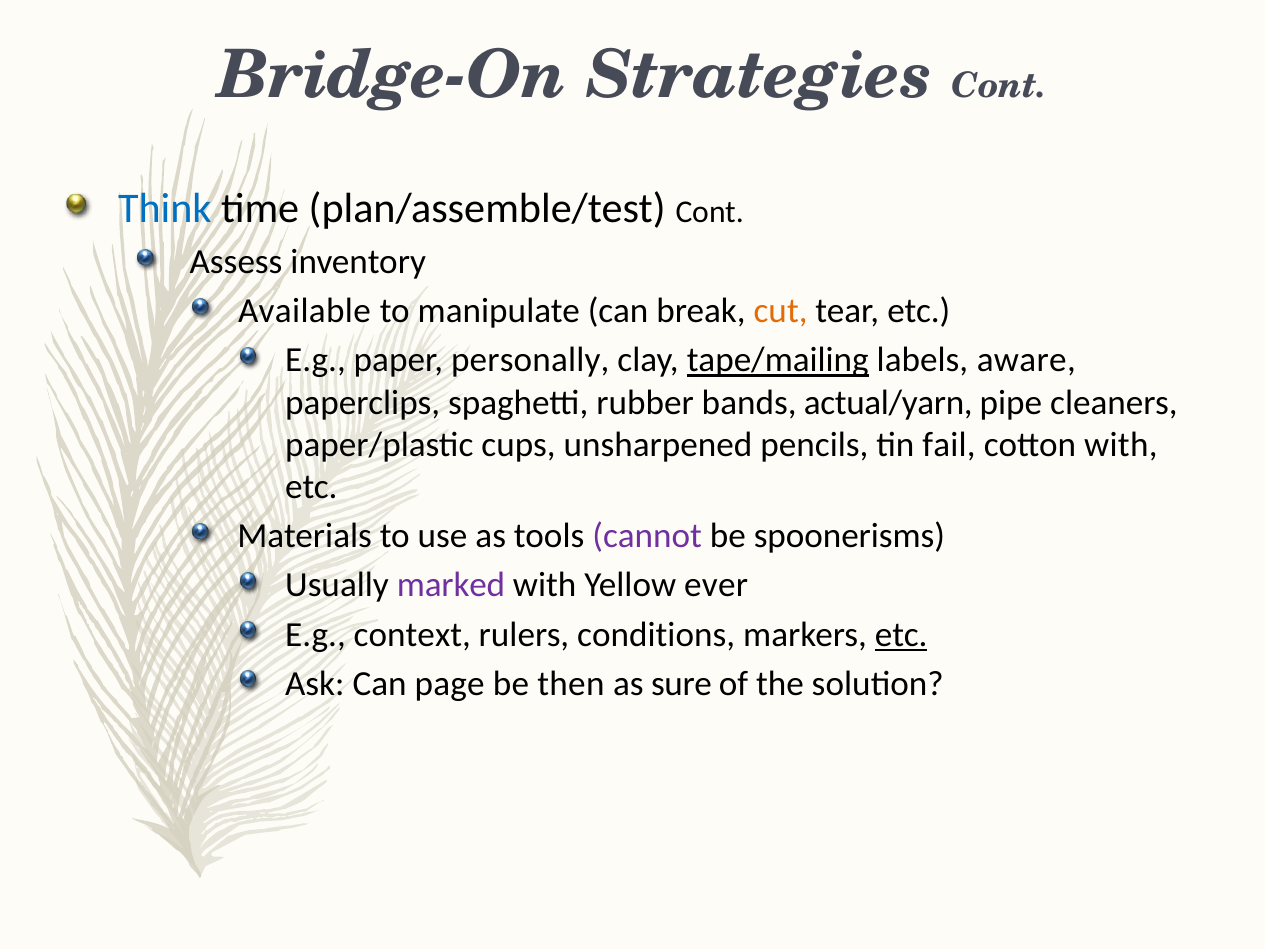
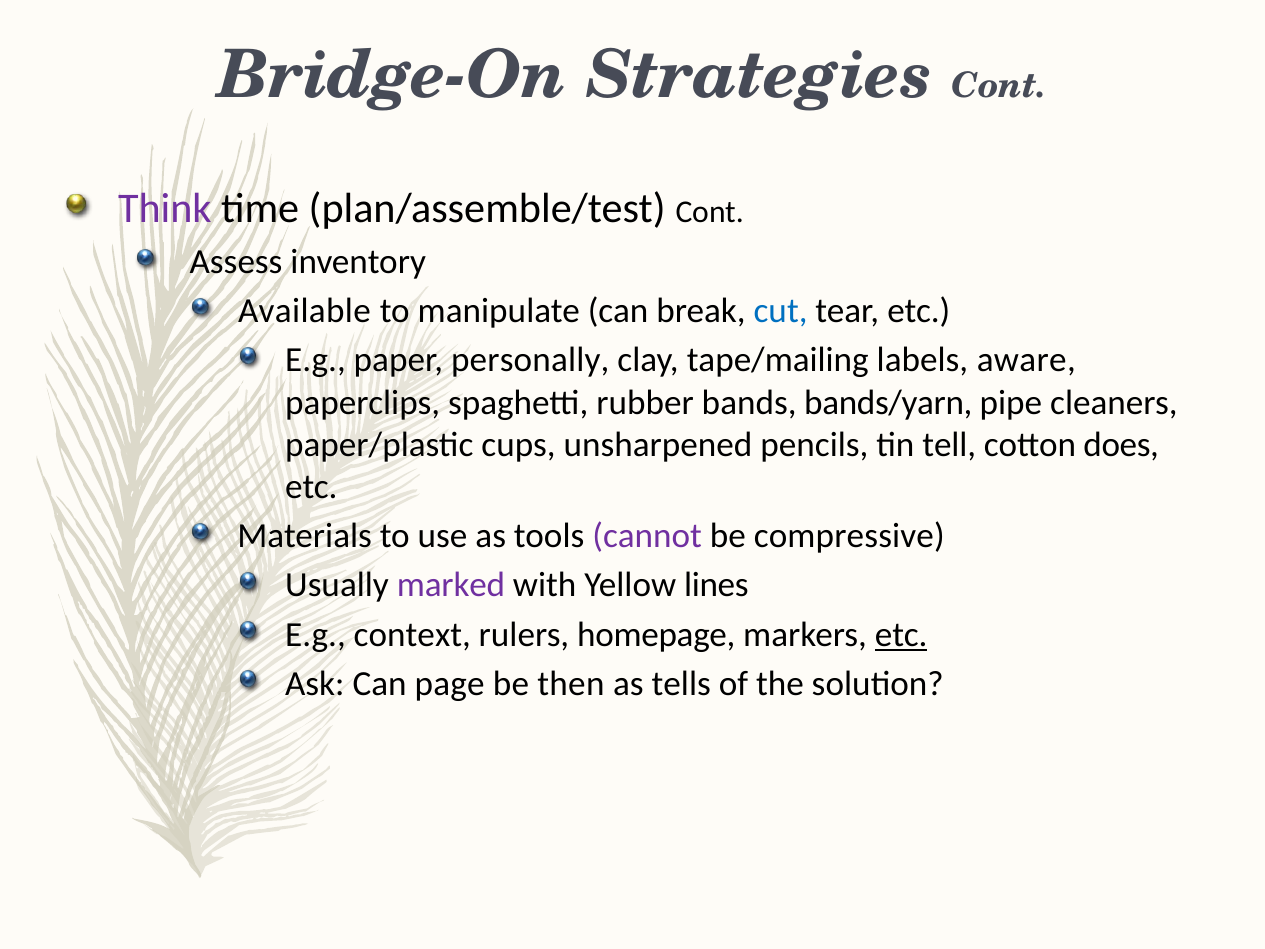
Think colour: blue -> purple (165, 209)
cut colour: orange -> blue (781, 311)
tape/mailing underline: present -> none (778, 360)
actual/yarn: actual/yarn -> bands/yarn (888, 402)
fail: fail -> tell (949, 445)
cotton with: with -> does (1121, 445)
spoonerisms: spoonerisms -> compressive (849, 536)
ever: ever -> lines (716, 585)
conditions: conditions -> homepage (656, 634)
sure: sure -> tells (681, 684)
